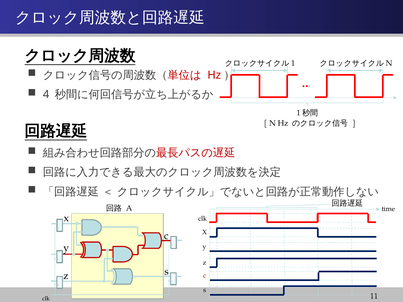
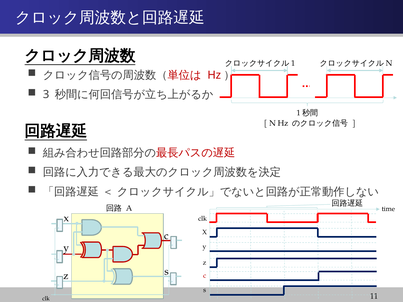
4: 4 -> 3 (46, 95)
